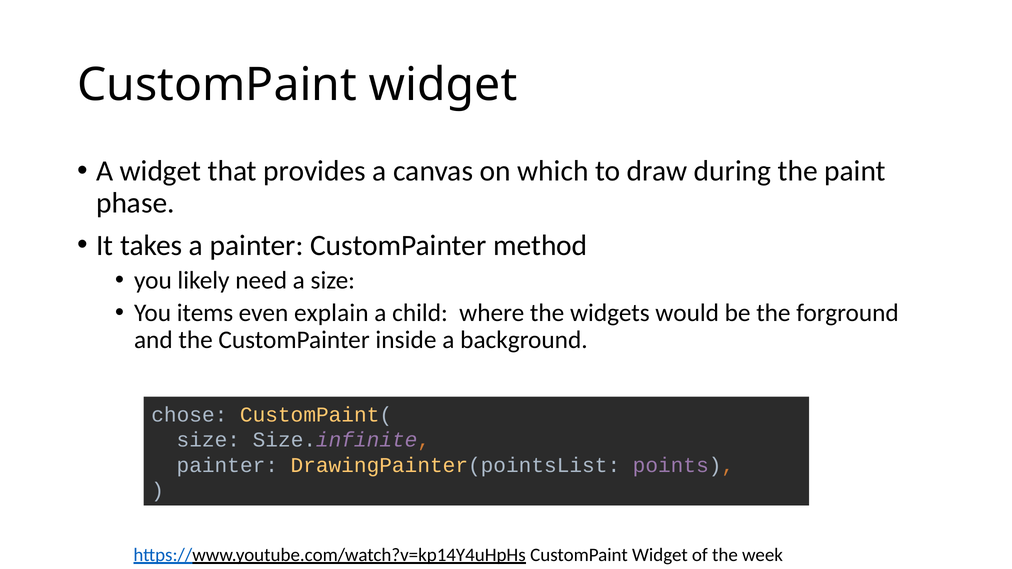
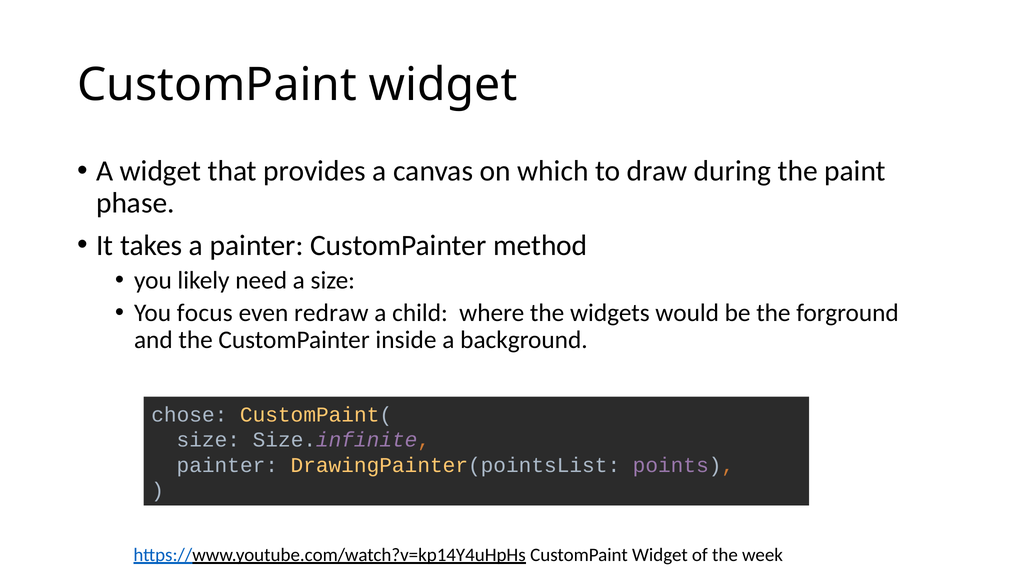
items: items -> focus (205, 313)
explain: explain -> redraw (331, 313)
